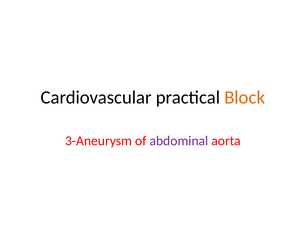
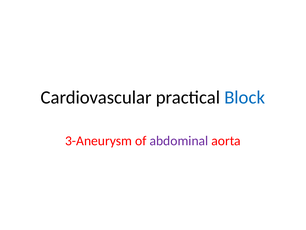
Block colour: orange -> blue (245, 97)
